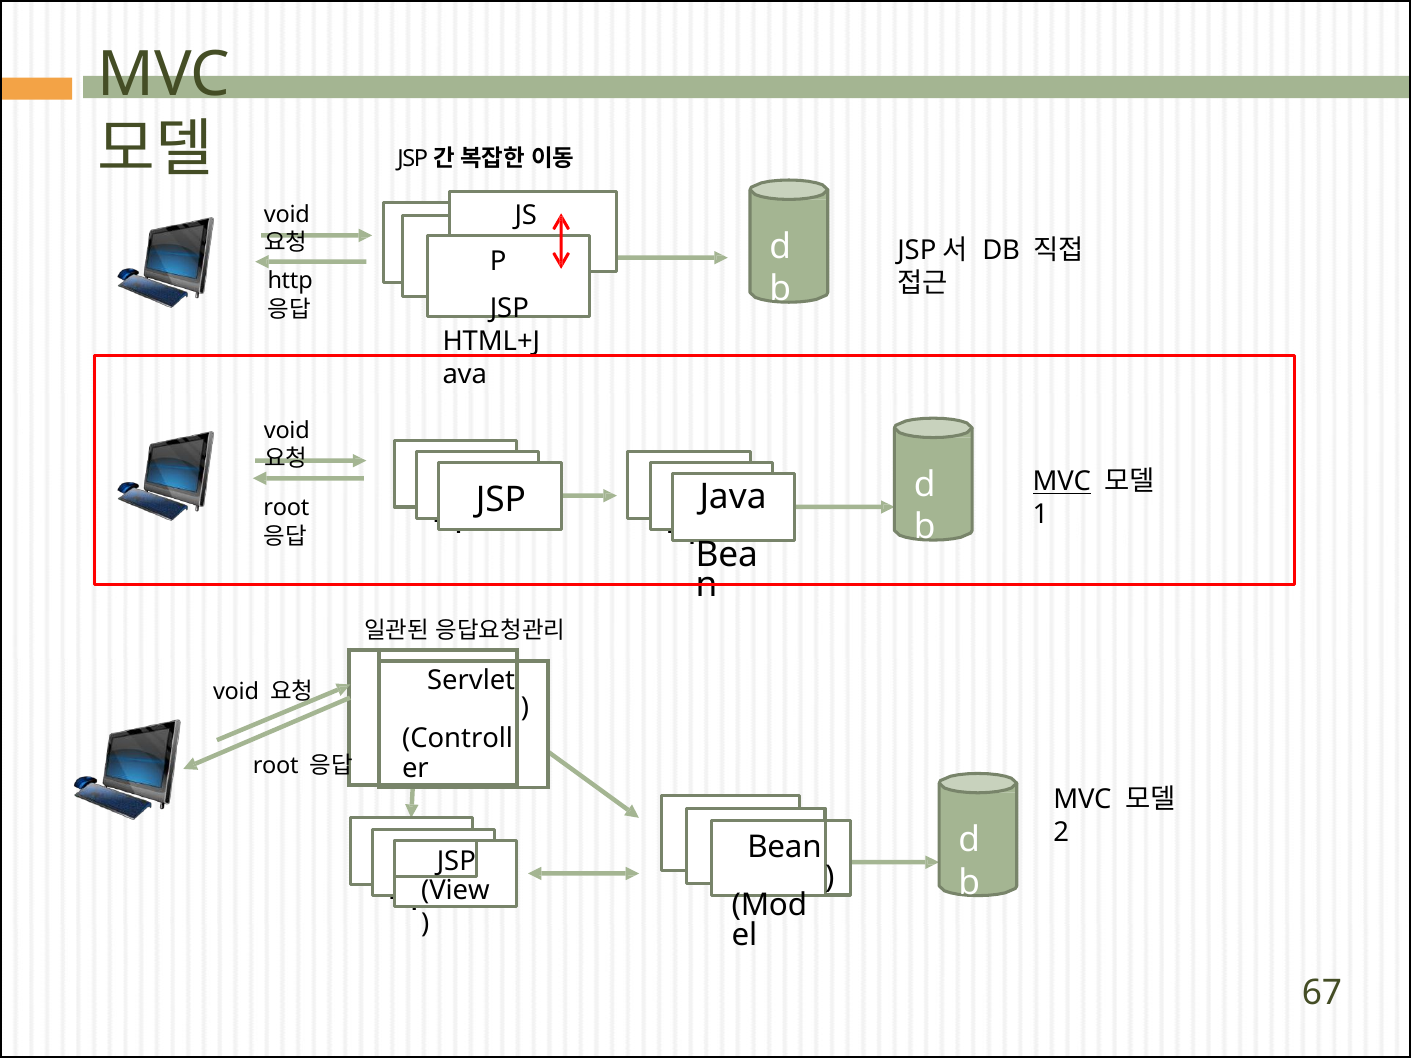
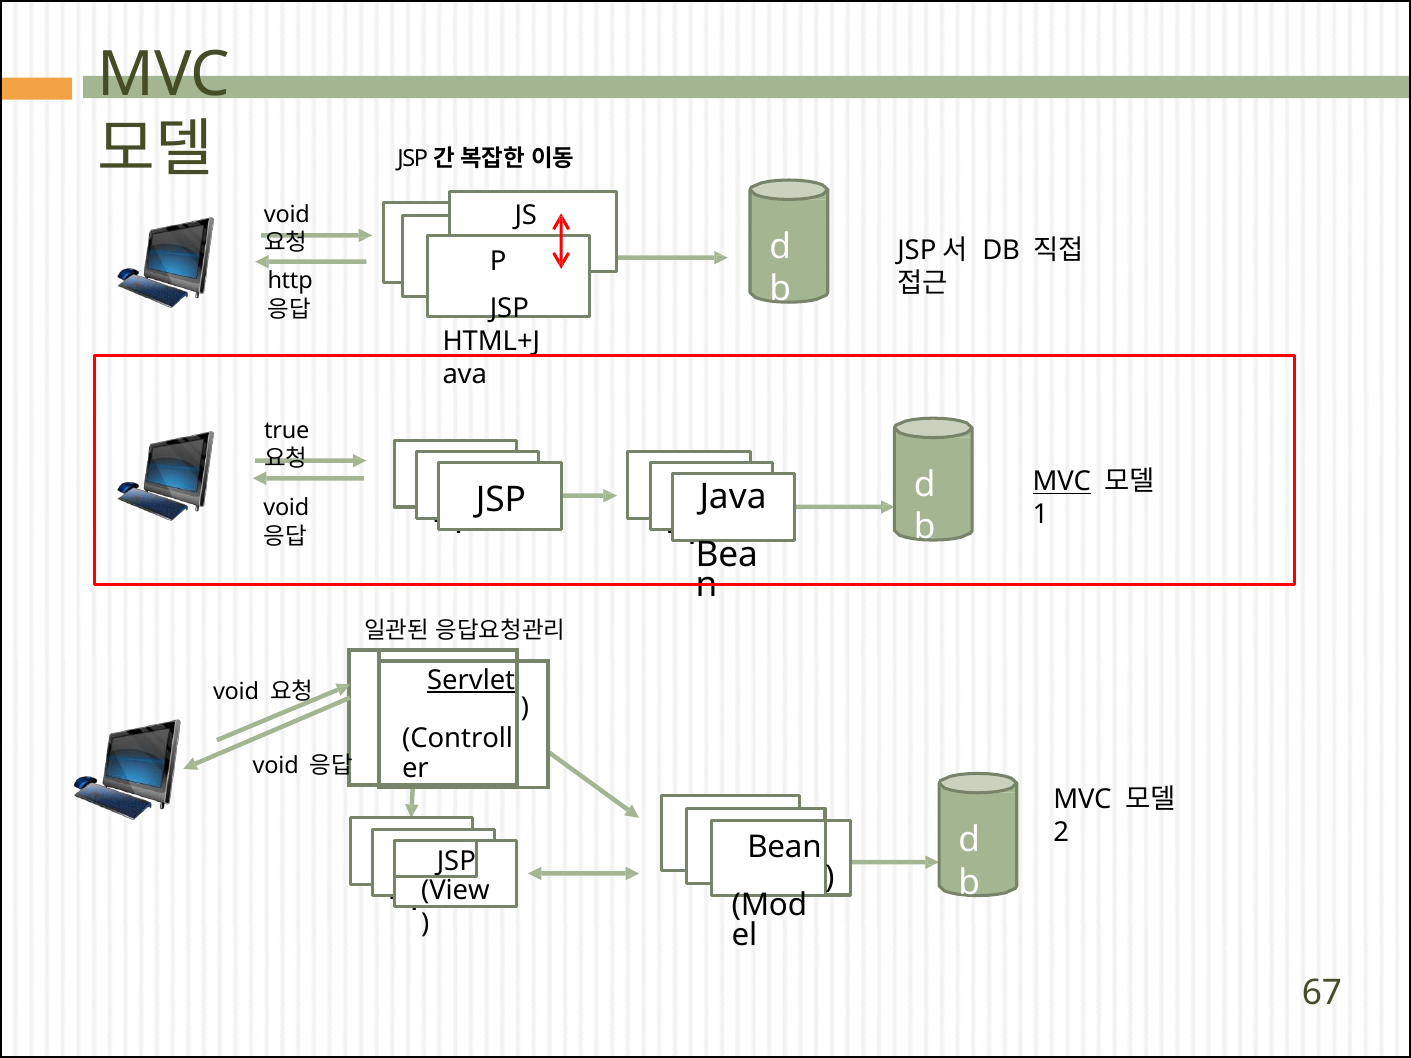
void: void -> true (287, 431)
root: root -> void (286, 508)
Servlet underline: none -> present (471, 680)
root: root -> void (276, 766)
